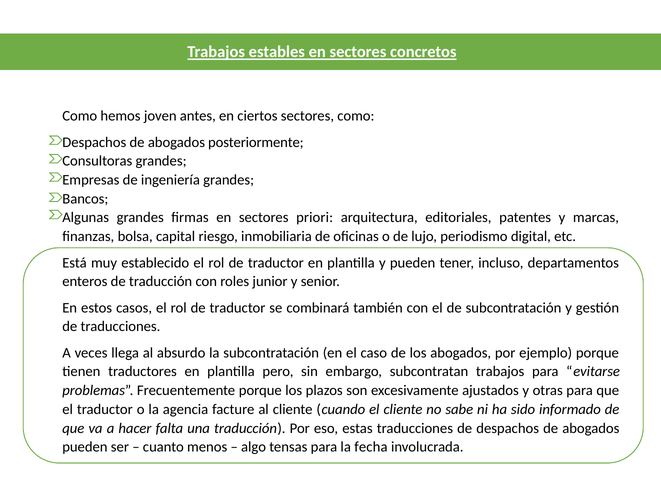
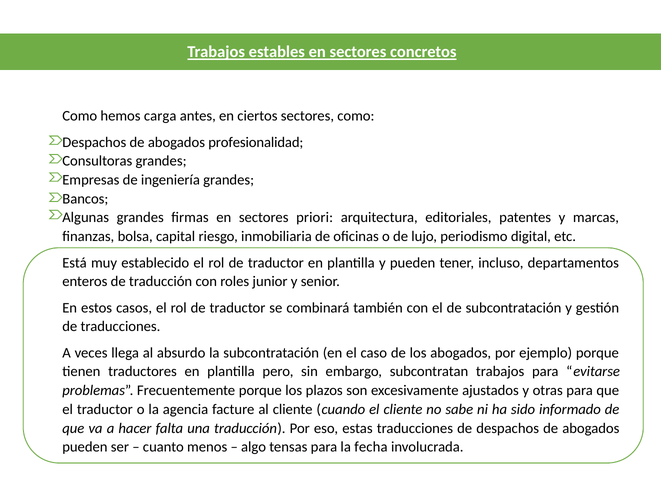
joven: joven -> carga (160, 116)
posteriormente: posteriormente -> profesionalidad (256, 142)
